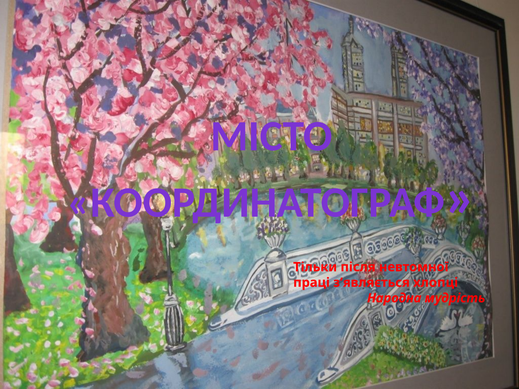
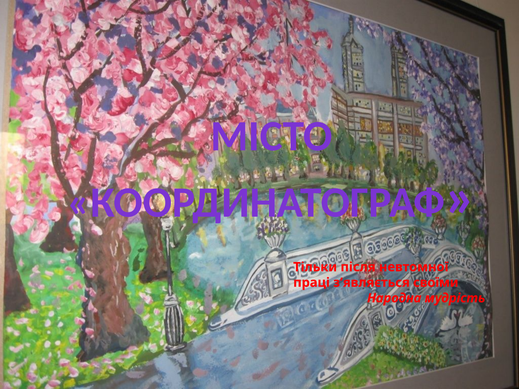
хлопці: хлопці -> своїми (436, 283)
